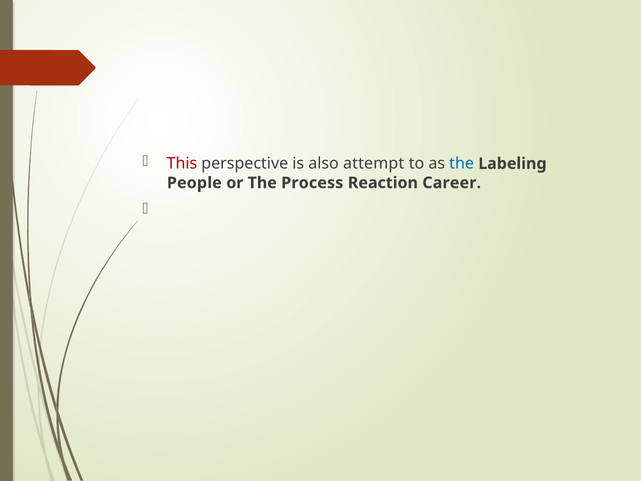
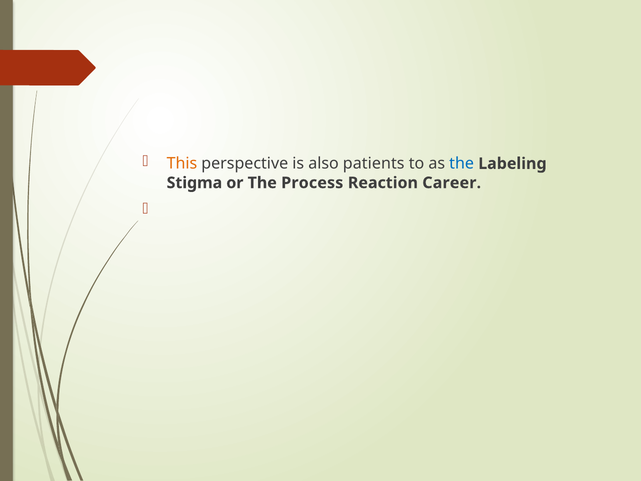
This colour: red -> orange (182, 164)
attempt: attempt -> patients (374, 164)
People: People -> Stigma (194, 183)
